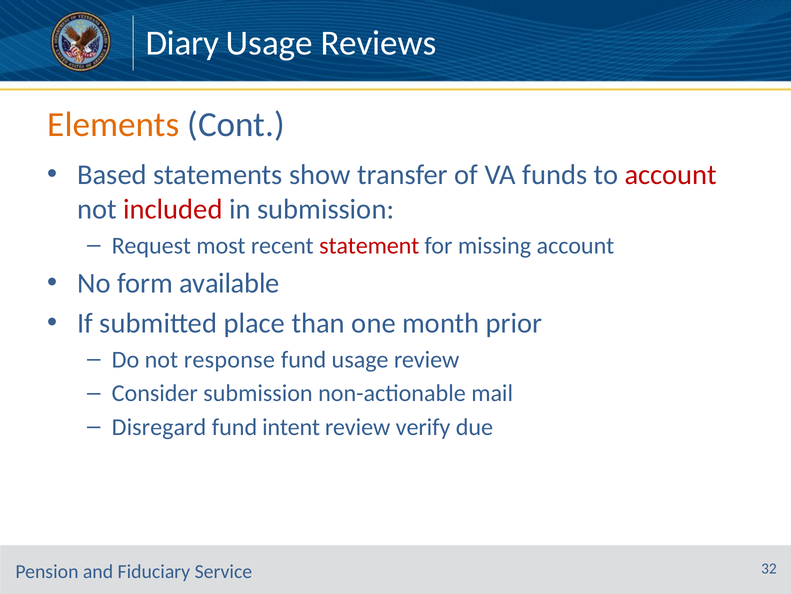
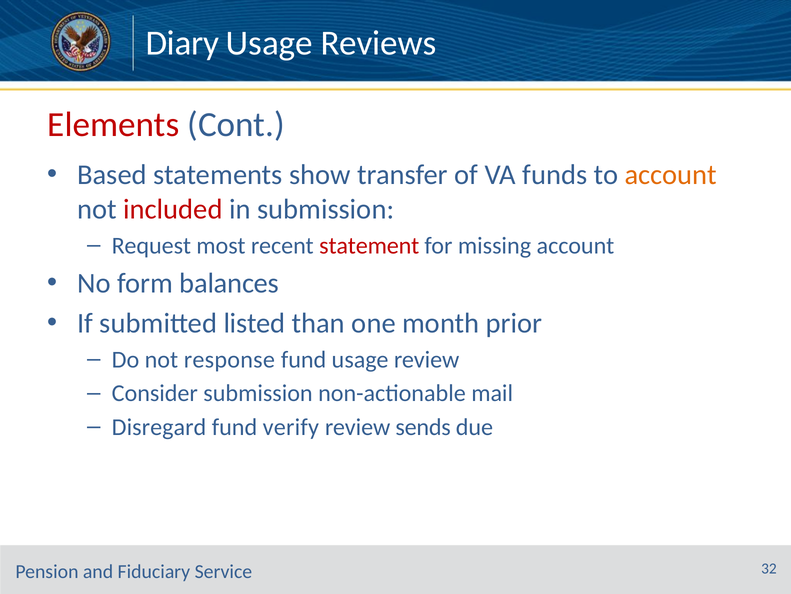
Elements colour: orange -> red (113, 124)
account colour: red -> orange (671, 175)
available: available -> balances (229, 283)
place: place -> listed (254, 323)
intent: intent -> verify (291, 427)
verify: verify -> sends (423, 427)
